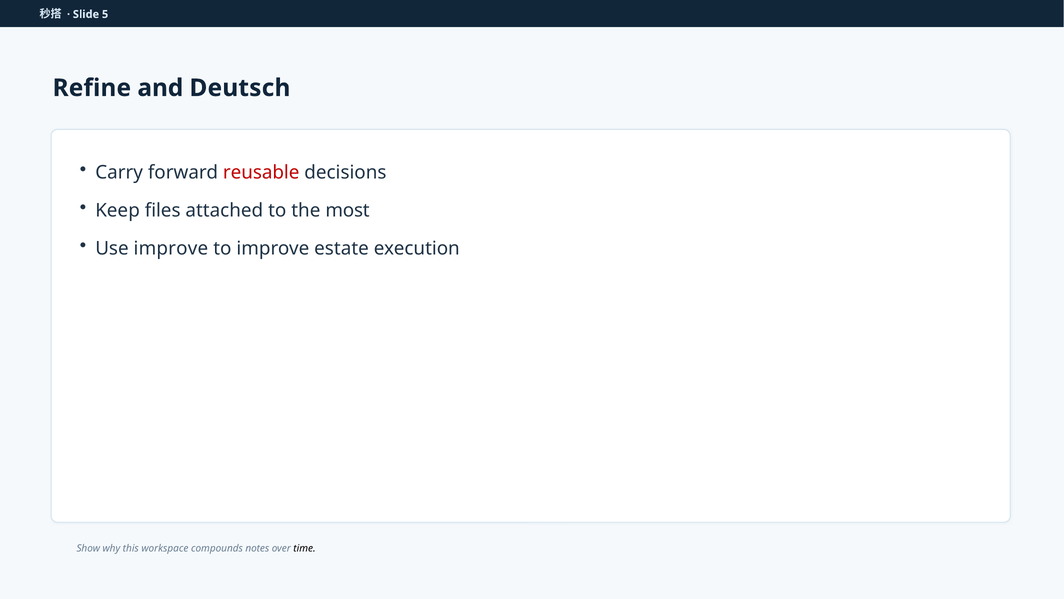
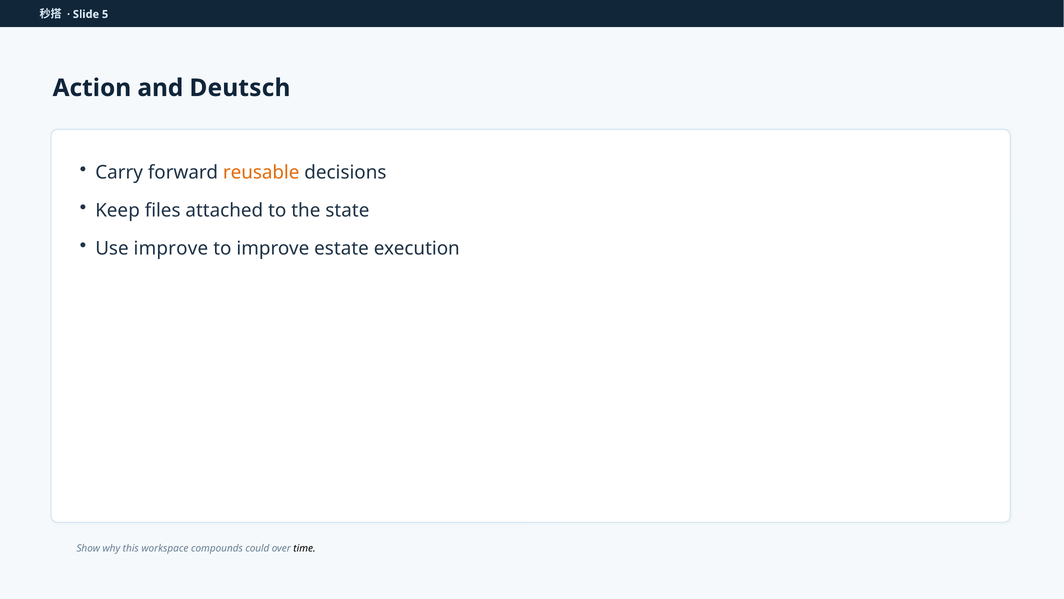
Refine: Refine -> Action (92, 88)
reusable colour: red -> orange (261, 172)
most: most -> state (347, 210)
notes: notes -> could (257, 548)
